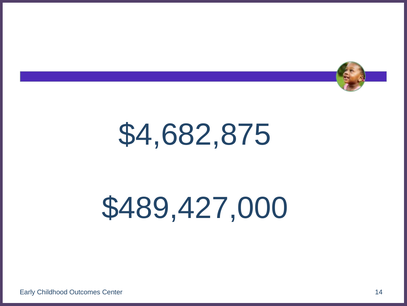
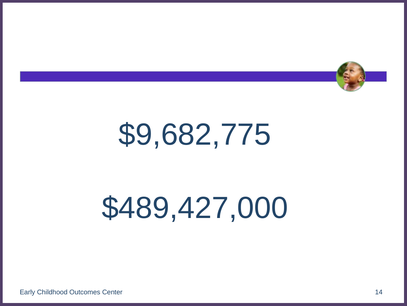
$4,682,875: $4,682,875 -> $9,682,775 (195, 134)
